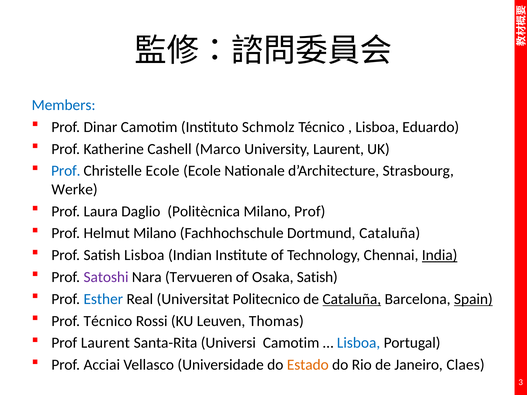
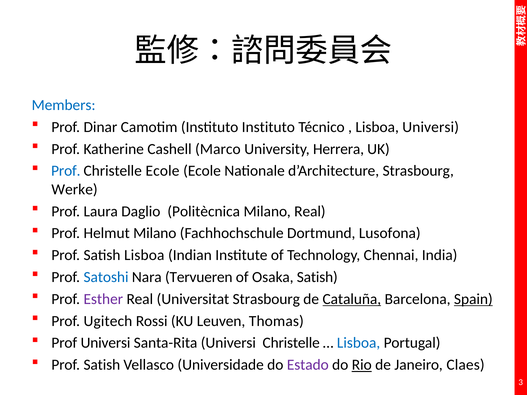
Instituto Schmolz: Schmolz -> Instituto (268, 127)
Lisboa Eduardo: Eduardo -> Universi (431, 127)
University Laurent: Laurent -> Herrera (339, 149)
Milano Prof: Prof -> Real (310, 211)
Dortmund Cataluña: Cataluña -> Lusofona (390, 233)
India underline: present -> none (440, 255)
Satoshi colour: purple -> blue (106, 277)
Esther colour: blue -> purple (103, 299)
Universitat Politecnico: Politecnico -> Strasbourg (266, 299)
Prof Técnico: Técnico -> Ugitech (108, 321)
Prof Laurent: Laurent -> Universi (106, 343)
Universi Camotim: Camotim -> Christelle (291, 343)
Acciai: Acciai -> Satish (102, 365)
Estado colour: orange -> purple (308, 365)
Rio underline: none -> present (362, 365)
